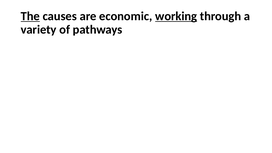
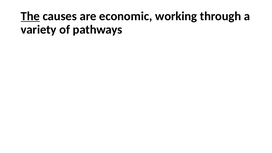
working underline: present -> none (176, 16)
